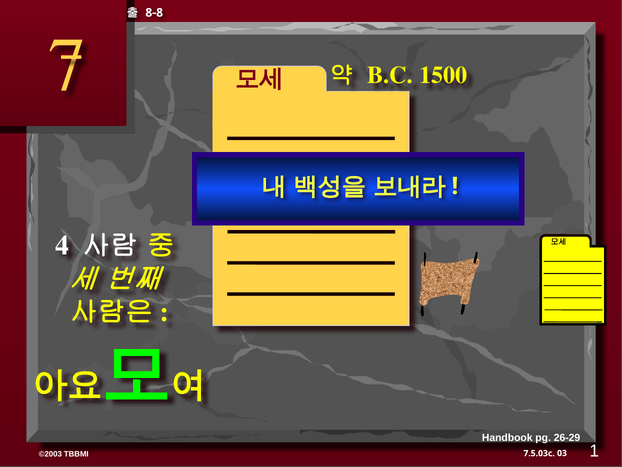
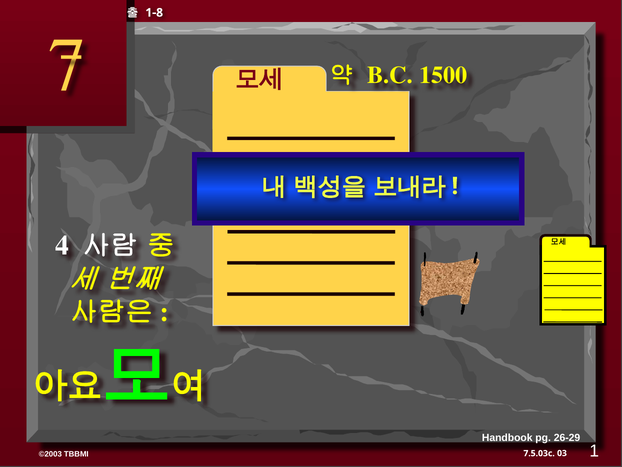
8-8: 8-8 -> 1-8 (154, 13)
